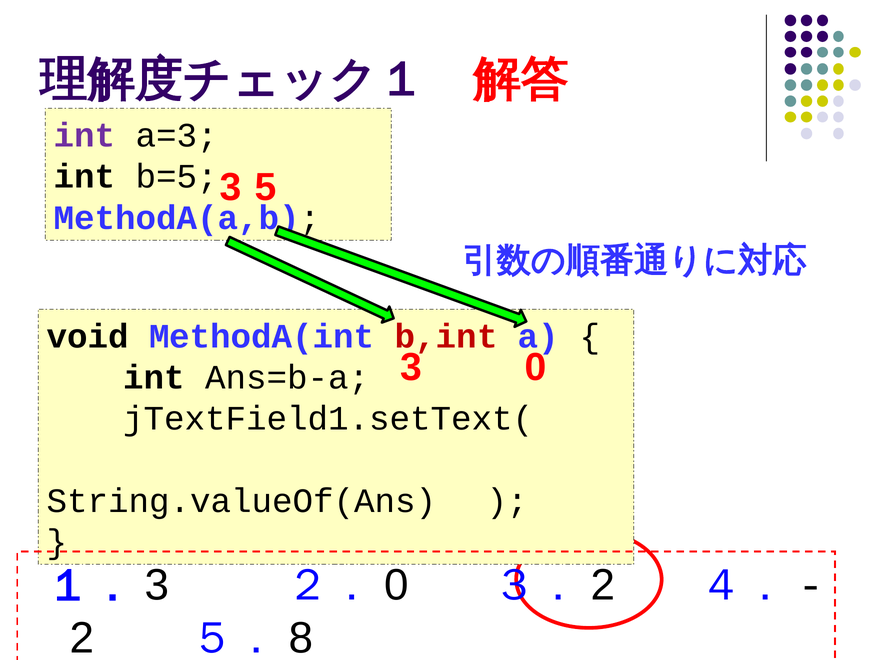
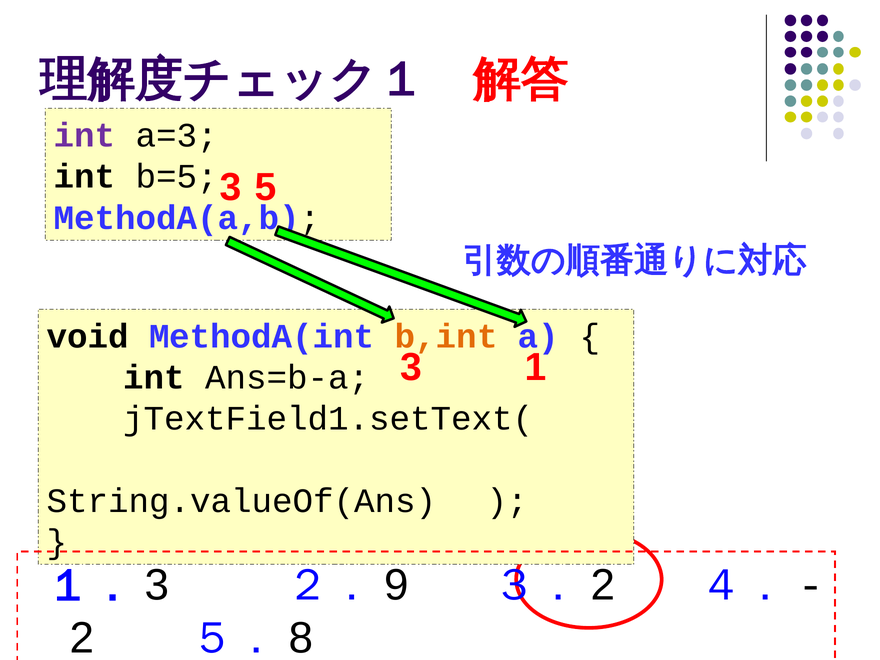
b,int colour: red -> orange (446, 336)
3 0: 0 -> 1 (536, 367)
0: 0 -> 9 (397, 585)
